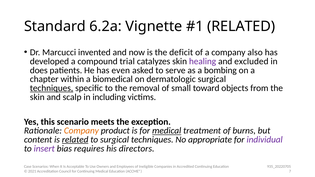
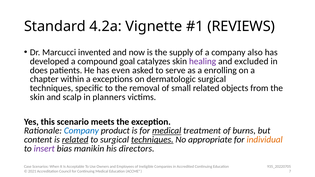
6.2a: 6.2a -> 4.2a (106, 26)
RELATED: RELATED -> REVIEWS (241, 26)
deficit: deficit -> supply (181, 52)
trial: trial -> goal (127, 61)
bombing: bombing -> enrolling (220, 70)
biomedical: biomedical -> exceptions (113, 79)
techniques underline: present -> none (52, 88)
small toward: toward -> related (206, 88)
including: including -> planners (109, 97)
Company colour: orange -> blue (81, 131)
techniques underline: none -> present (152, 140)
individual colour: purple -> orange (265, 140)
requires: requires -> manikin (89, 149)
